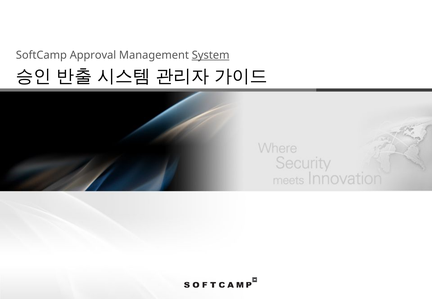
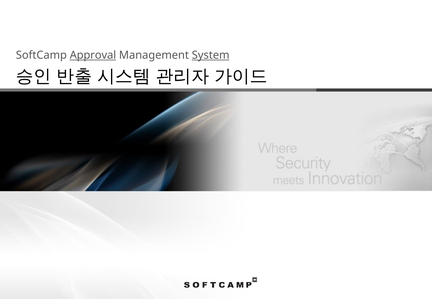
Approval underline: none -> present (93, 55)
